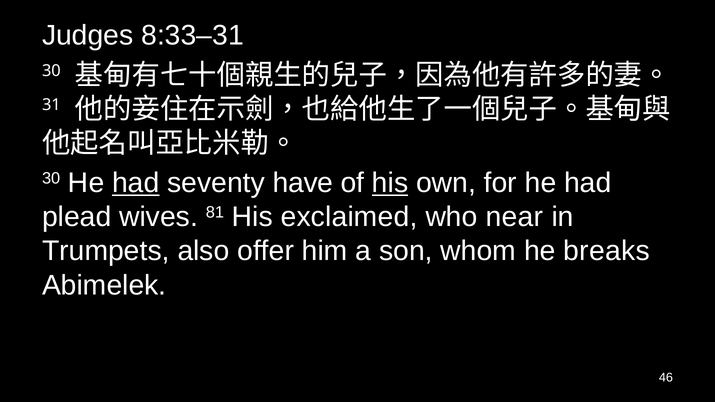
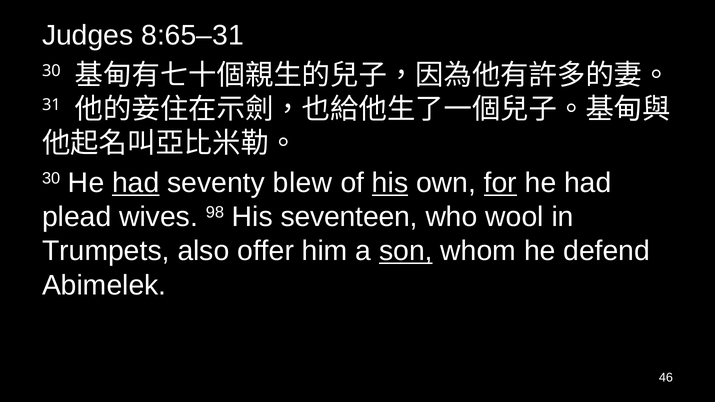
8:33–31: 8:33–31 -> 8:65–31 (193, 36)
have: have -> blew (303, 183)
for underline: none -> present (500, 183)
81: 81 -> 98 (215, 213)
exclaimed: exclaimed -> seventeen (349, 217)
near: near -> wool (515, 217)
son underline: none -> present (406, 251)
breaks: breaks -> defend (607, 251)
